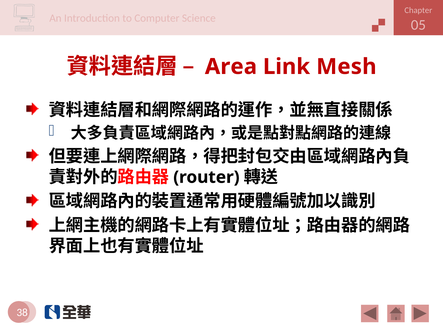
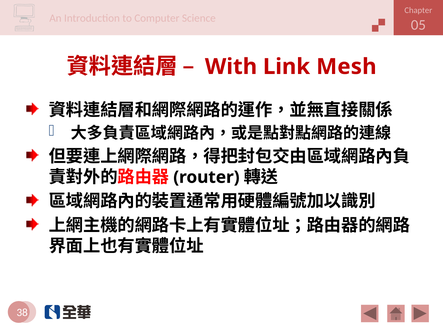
Area: Area -> With (231, 67)
